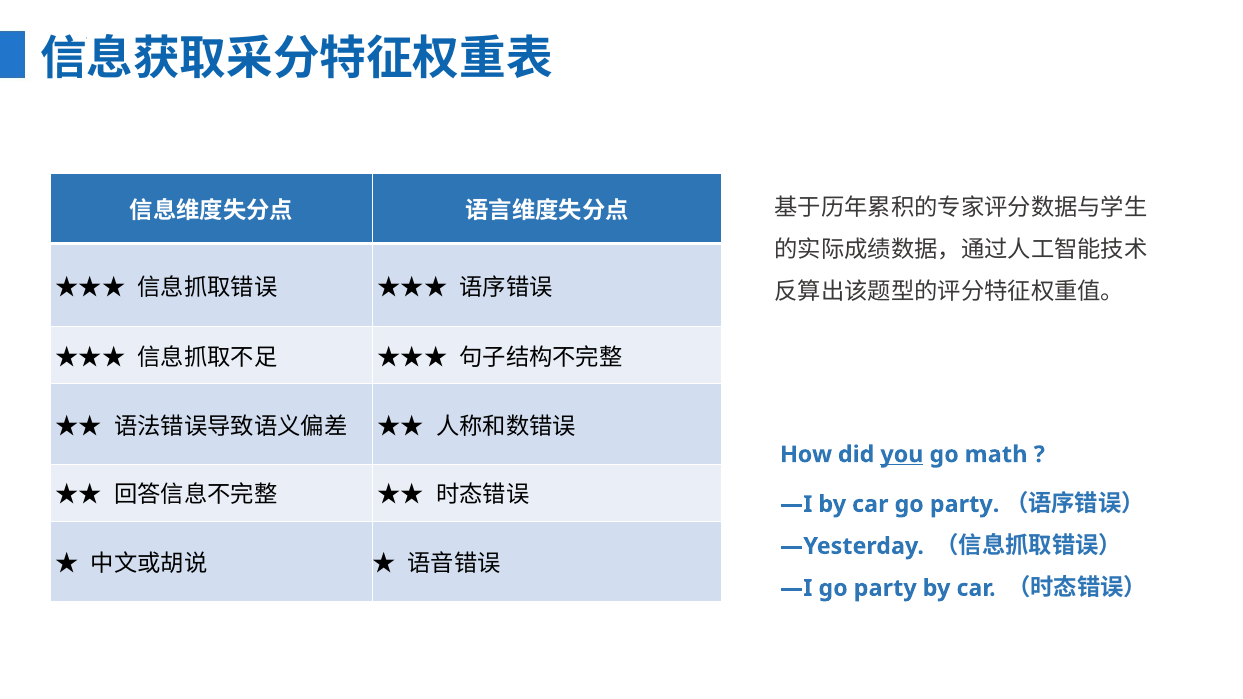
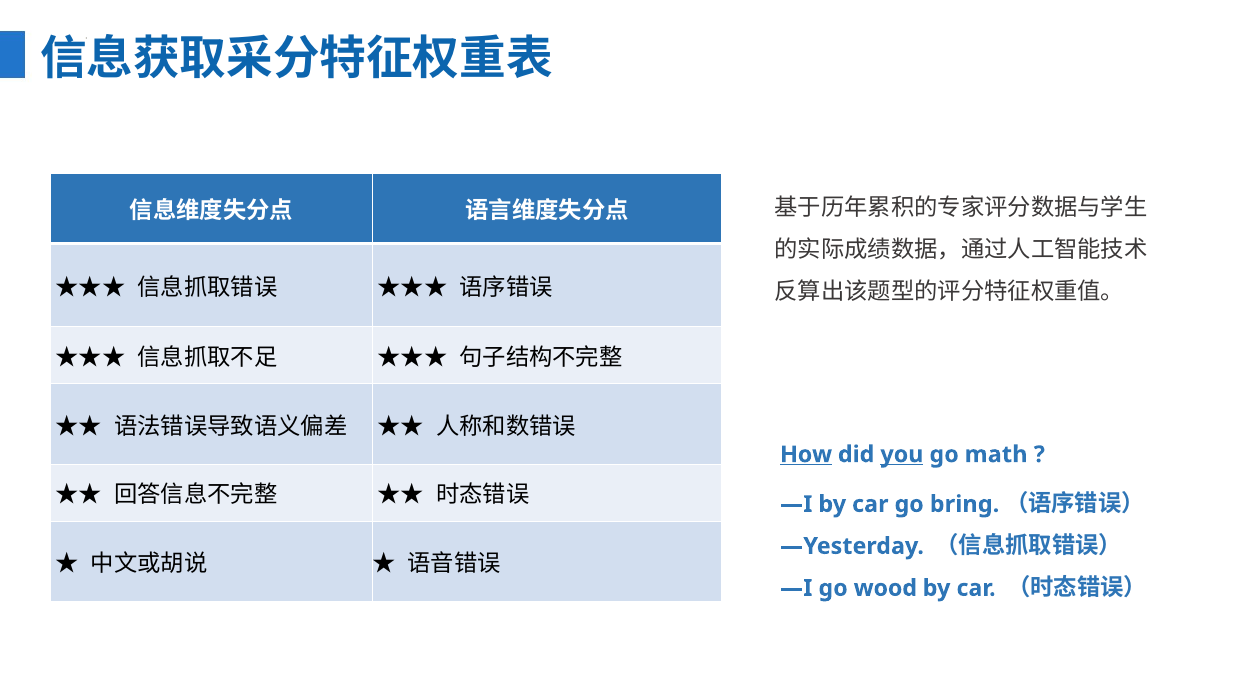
How underline: none -> present (806, 455)
car go party: party -> bring (965, 504)
—I go party: party -> wood (885, 588)
